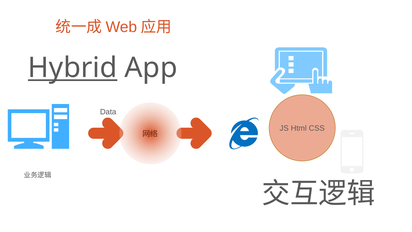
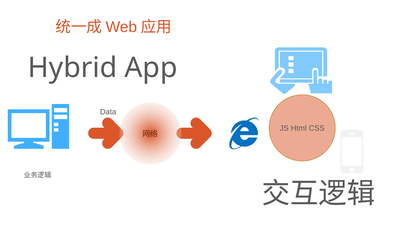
Hybrid underline: present -> none (73, 68)
